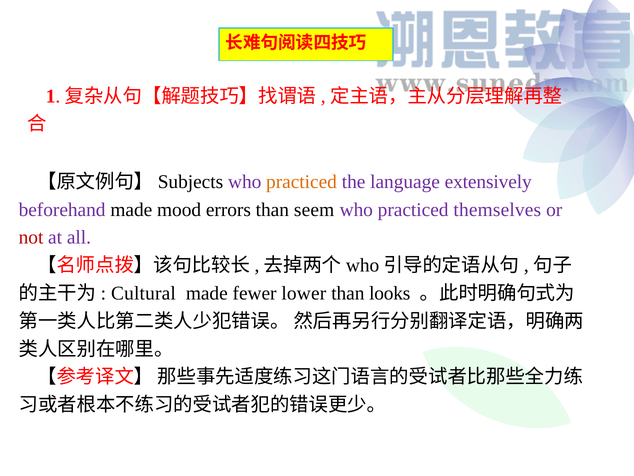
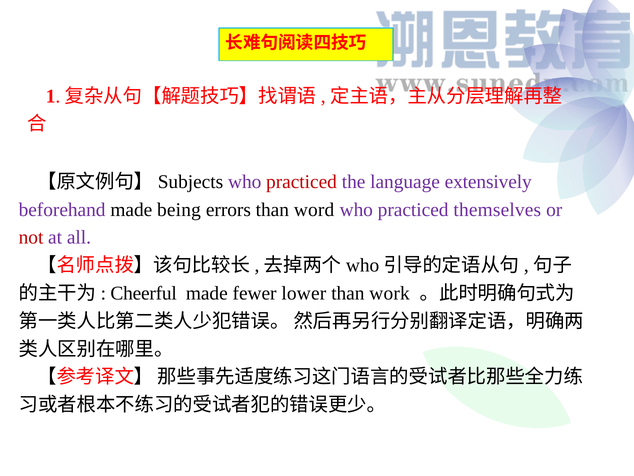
practiced colour: orange -> red (302, 182)
mood: mood -> being (179, 209)
seem: seem -> word (314, 209)
Cultural: Cultural -> Cheerful (144, 293)
looks: looks -> work (390, 293)
